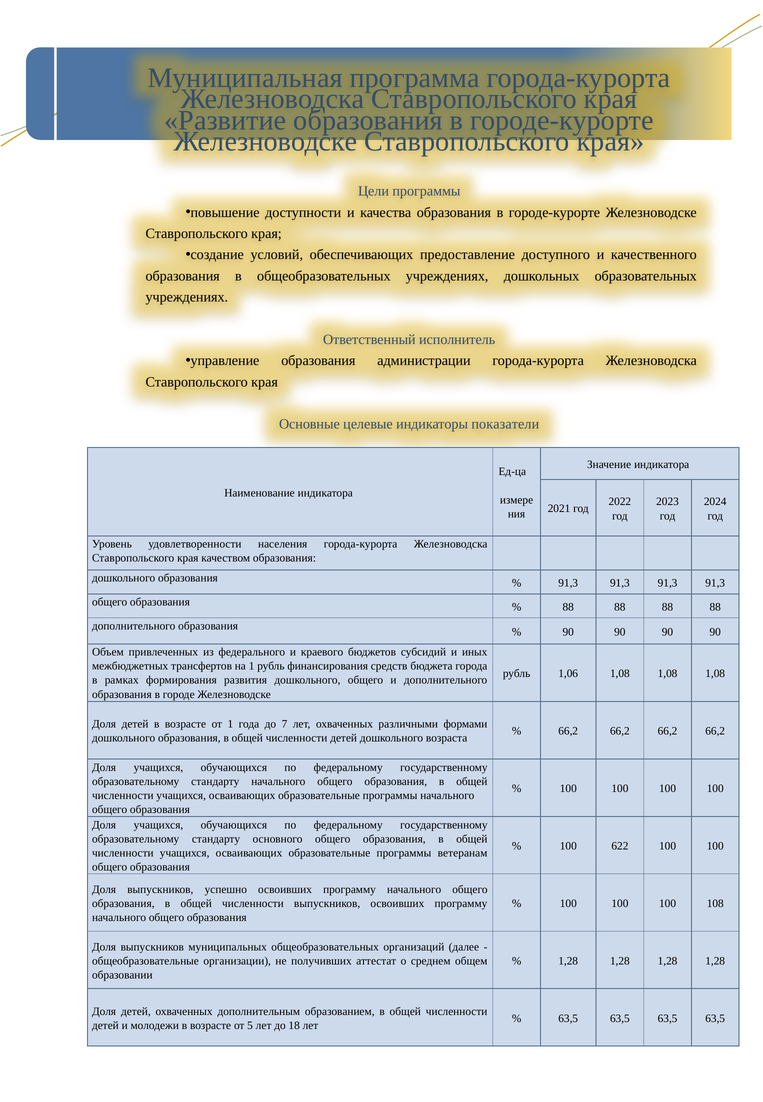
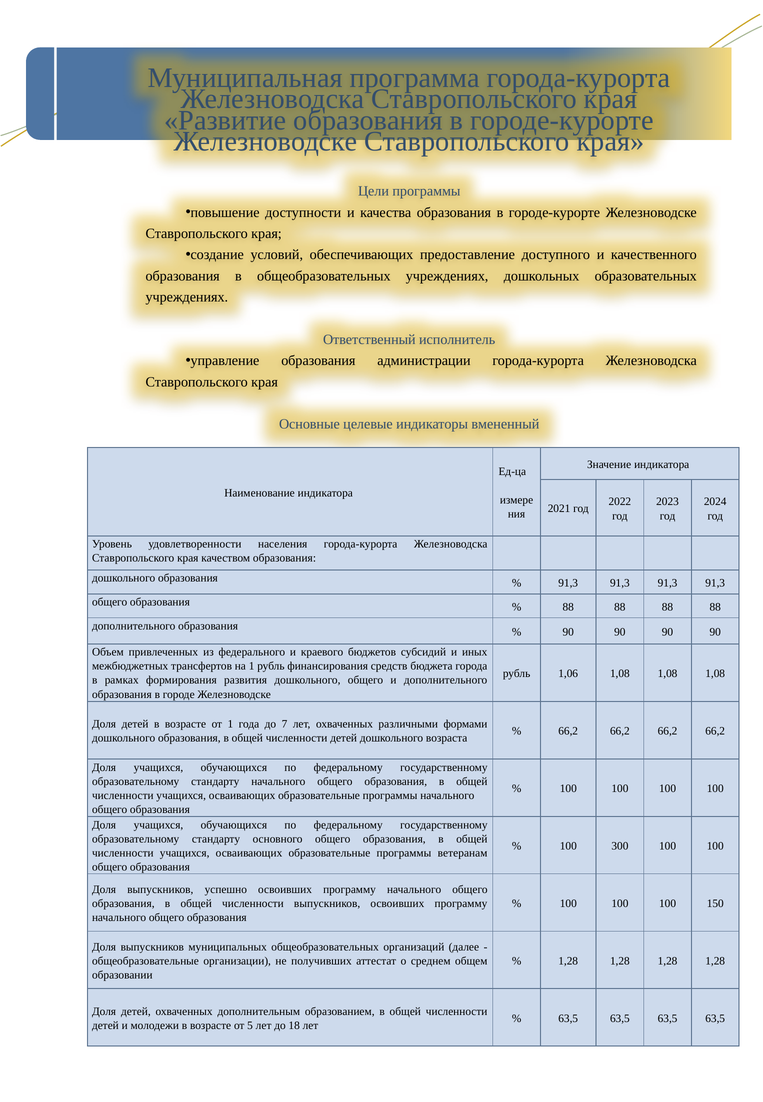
показатели: показатели -> вмененный (505, 424)
622: 622 -> 300 (620, 846)
108: 108 -> 150 (715, 904)
